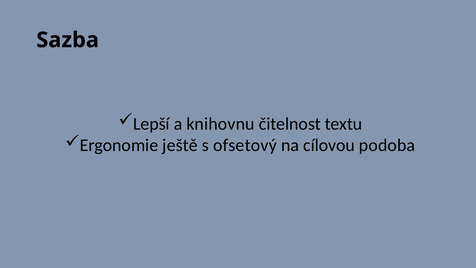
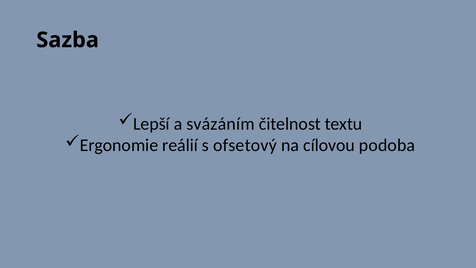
knihovnu: knihovnu -> svázáním (221, 124)
ještě: ještě -> reálií (180, 145)
